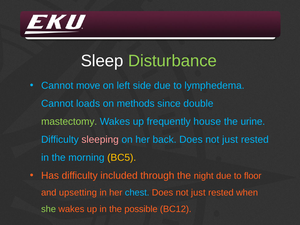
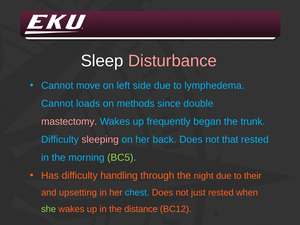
Disturbance colour: light green -> pink (172, 61)
mastectomy colour: light green -> pink (69, 122)
house: house -> began (207, 122)
urine: urine -> trunk (253, 122)
back Does not just: just -> that (230, 140)
BC5 colour: yellow -> light green (122, 158)
included: included -> handling (119, 176)
floor: floor -> their (253, 176)
possible: possible -> distance (141, 209)
